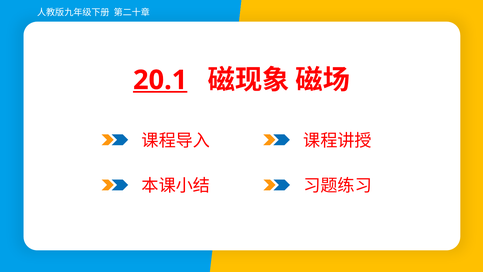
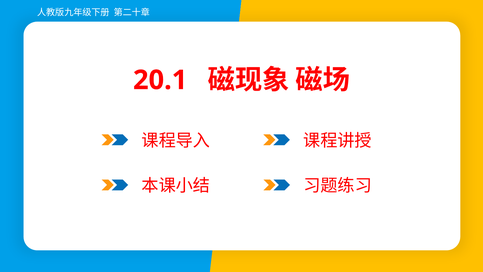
20.1 underline: present -> none (160, 80)
